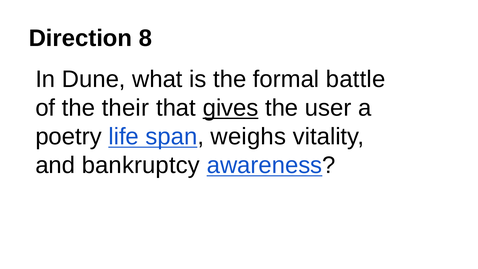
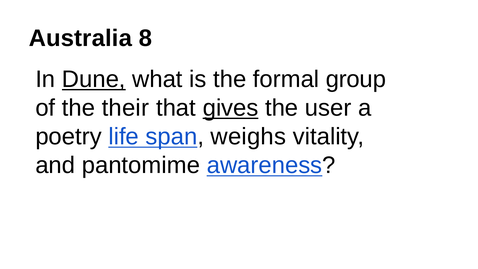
Direction: Direction -> Australia (80, 38)
Dune underline: none -> present (94, 79)
battle: battle -> group (356, 79)
bankruptcy: bankruptcy -> pantomime (141, 165)
